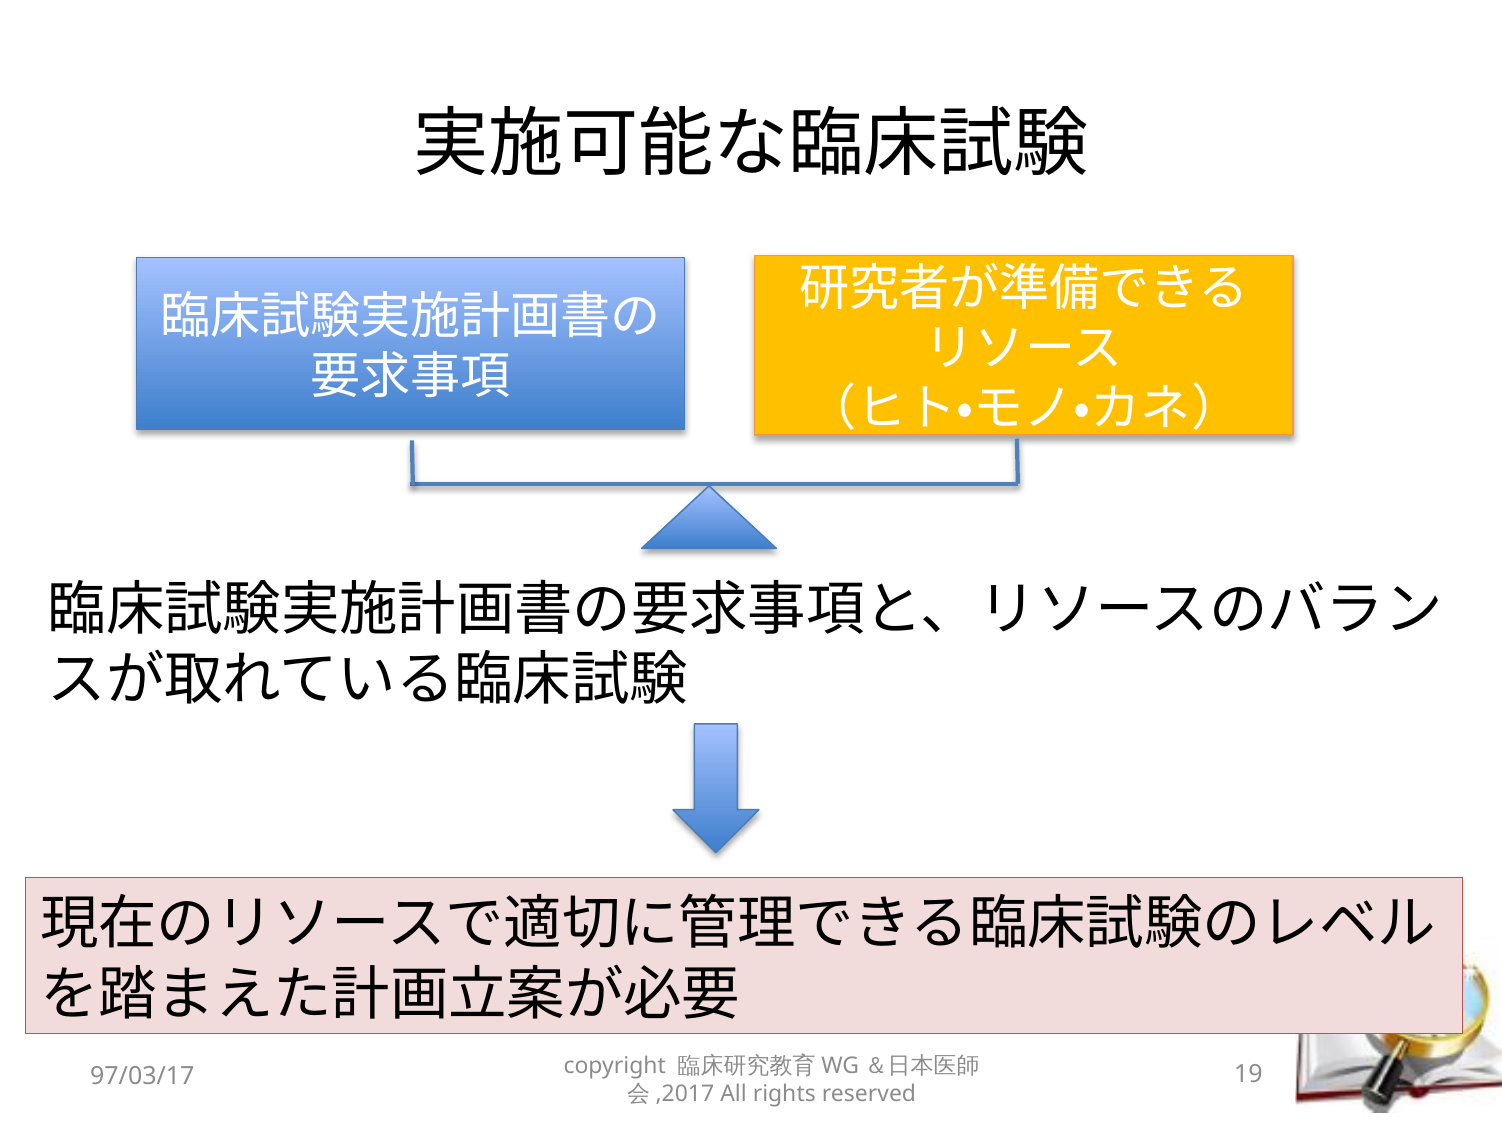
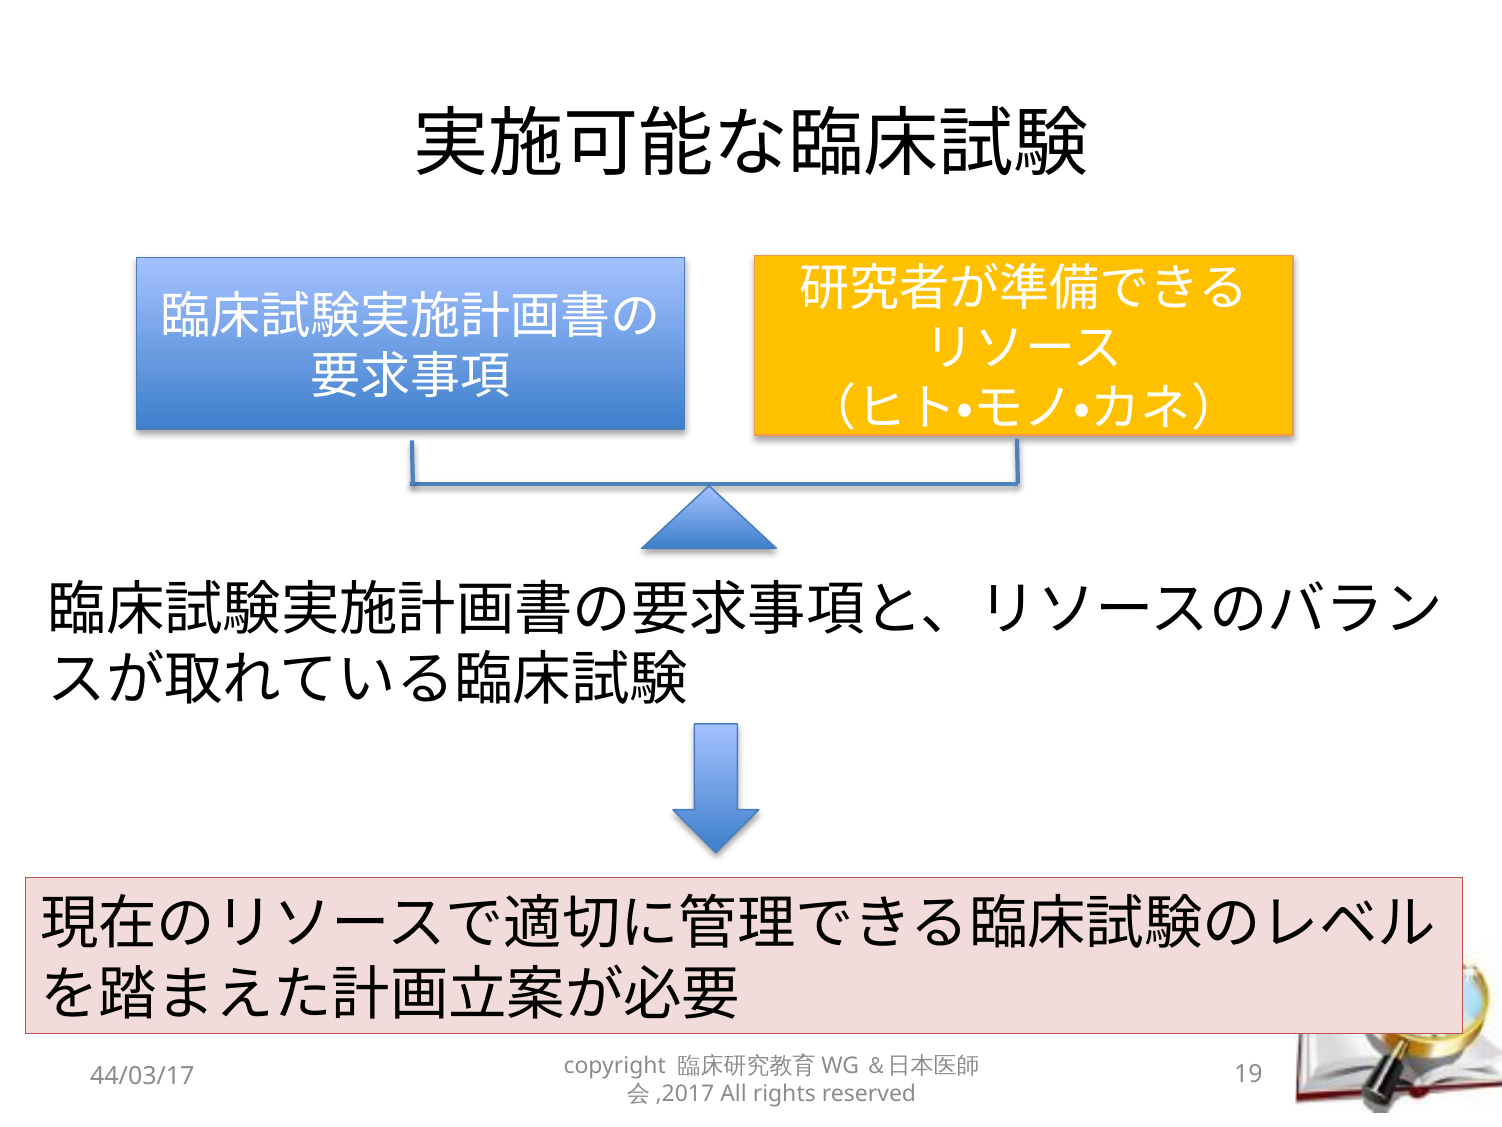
97/03/17: 97/03/17 -> 44/03/17 (142, 1076)
